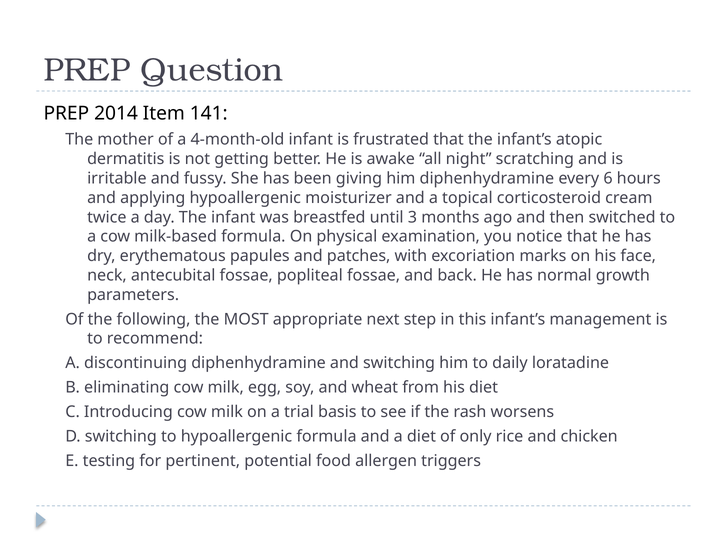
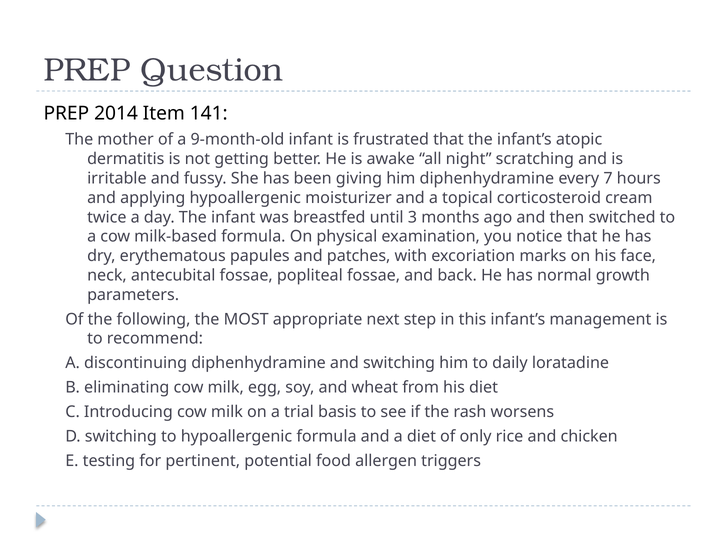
4-month-old: 4-month-old -> 9-month-old (237, 139)
6: 6 -> 7 (608, 178)
